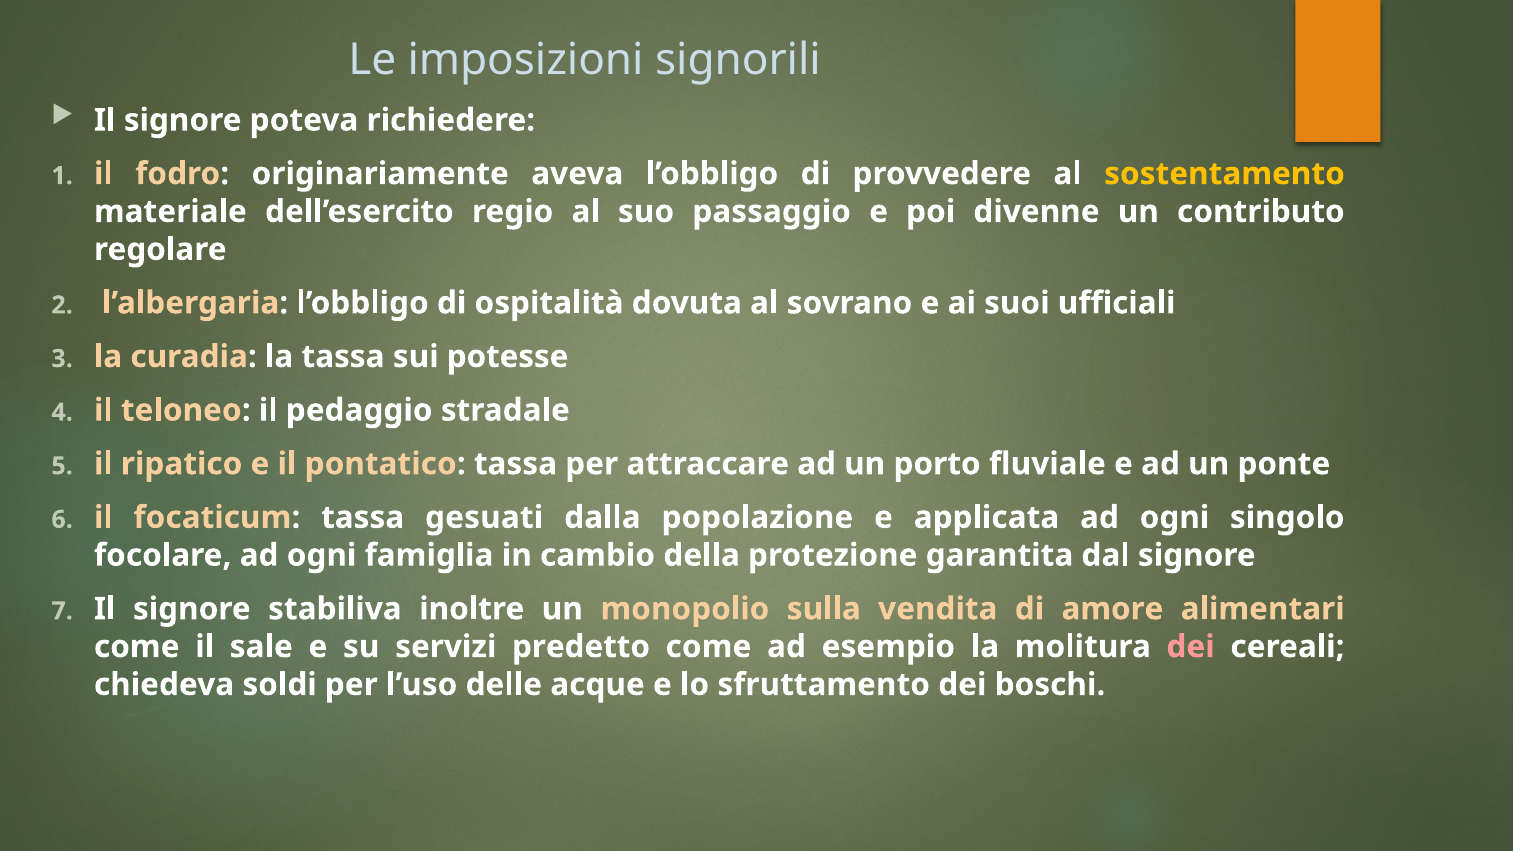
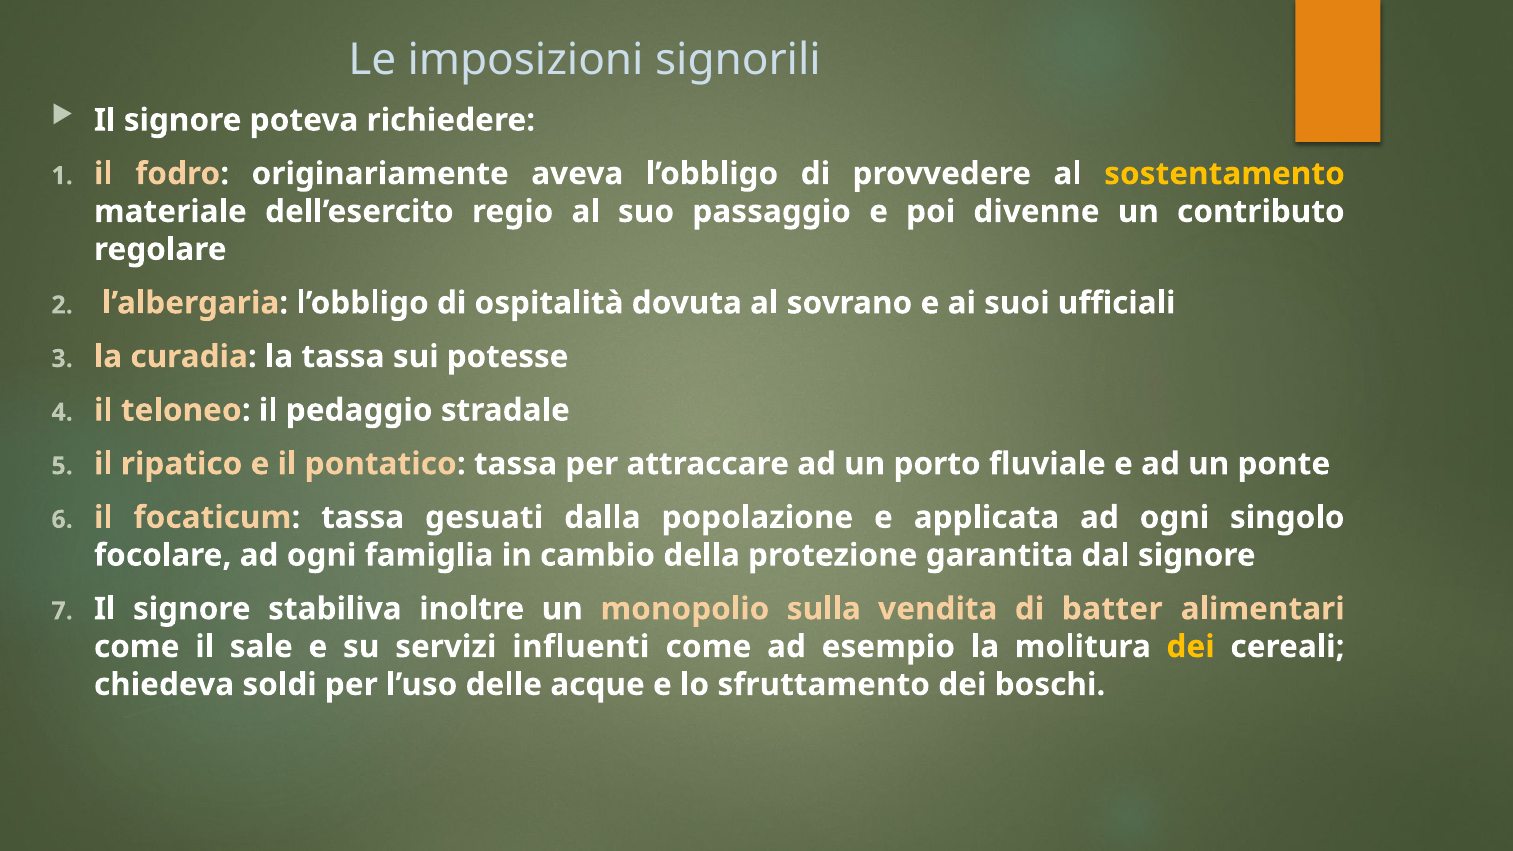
amore: amore -> batter (1112, 609)
predetto: predetto -> influenti (581, 647)
dei colour: pink -> yellow (1191, 647)
